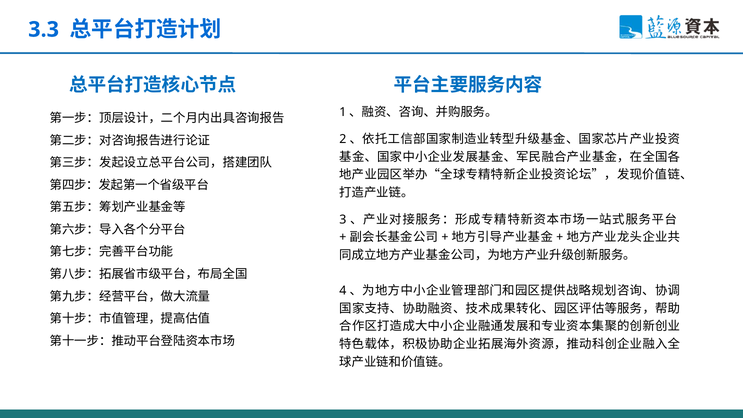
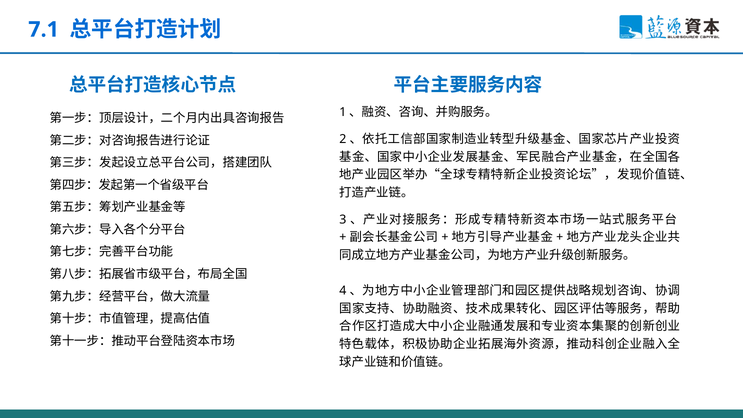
3.3: 3.3 -> 7.1 (44, 30)
